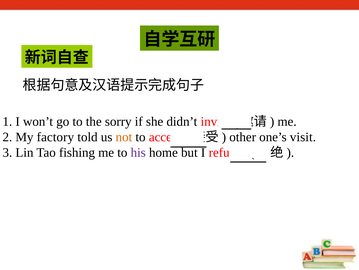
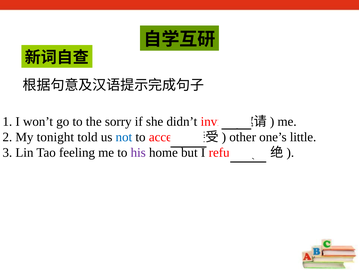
factory: factory -> tonight (55, 137)
not colour: orange -> blue (124, 137)
visit: visit -> little (303, 137)
fishing: fishing -> feeling (77, 152)
